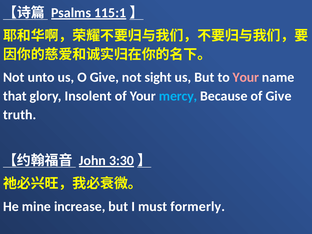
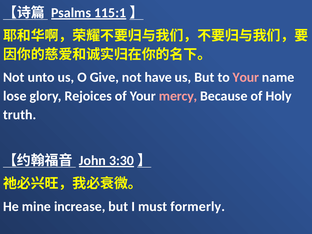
sight: sight -> have (158, 77)
that: that -> lose (15, 96)
Insolent: Insolent -> Rejoices (88, 96)
mercy colour: light blue -> pink (178, 96)
of Give: Give -> Holy (279, 96)
